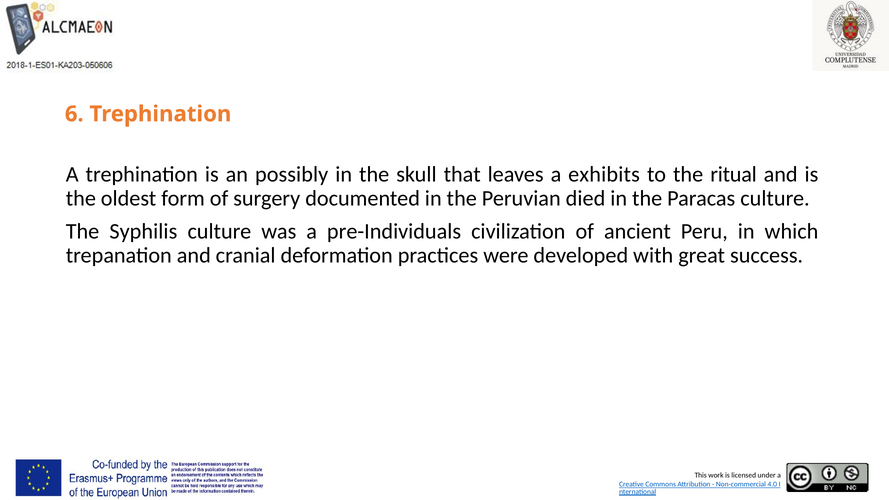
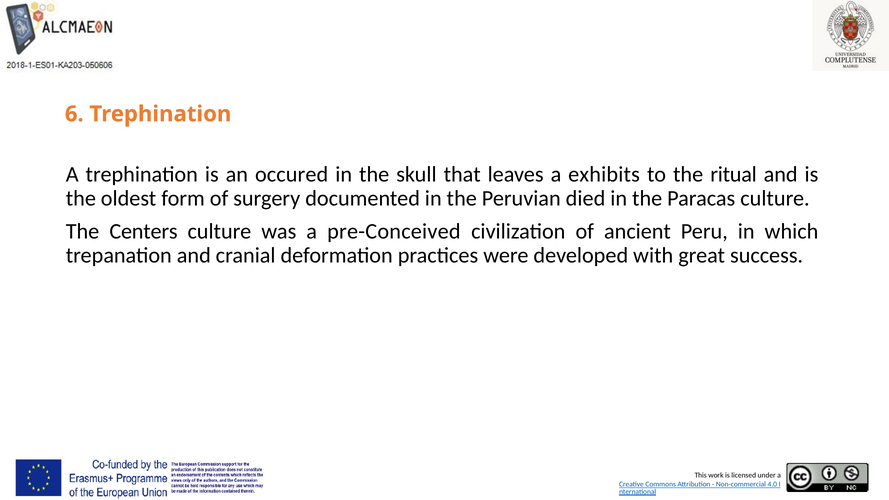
possibly: possibly -> occured (292, 174)
Syphilis: Syphilis -> Centers (143, 232)
pre-Individuals: pre-Individuals -> pre-Conceived (394, 232)
